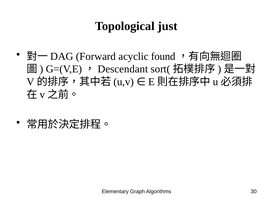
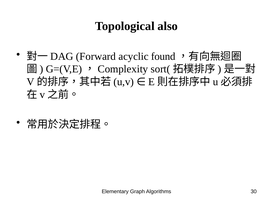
just: just -> also (168, 26)
Descendant: Descendant -> Complexity (123, 69)
